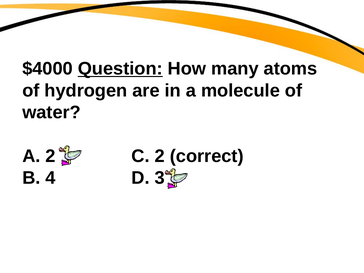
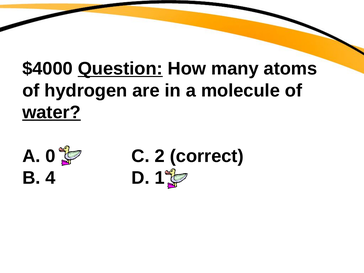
water underline: none -> present (52, 112)
A 2: 2 -> 0 (51, 156)
3: 3 -> 1 (160, 178)
